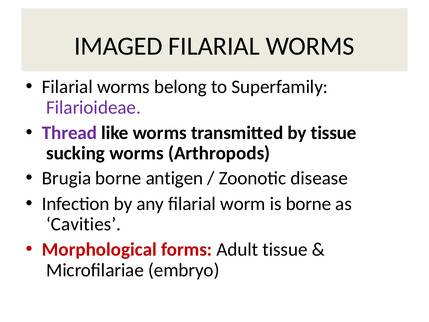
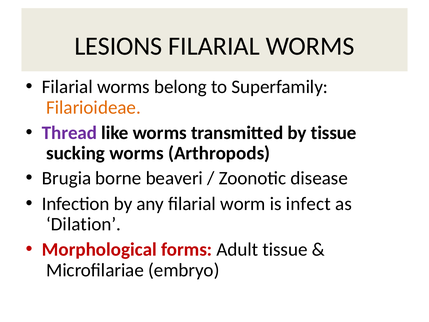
IMAGED: IMAGED -> LESIONS (118, 46)
Filarioideae colour: purple -> orange (93, 107)
antigen: antigen -> beaveri (174, 178)
is borne: borne -> infect (308, 204)
Cavities: Cavities -> Dilation (84, 224)
